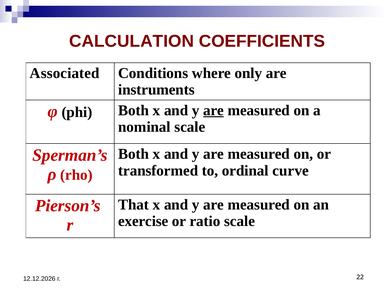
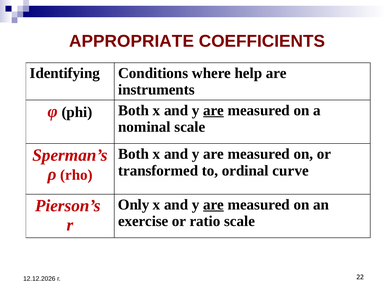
CALCULATION: CALCULATION -> APPROPRIATE (132, 41)
Associated: Associated -> Identifying (65, 73)
only: only -> help (248, 73)
That: That -> Only (134, 205)
are underline: none -> present (214, 205)
